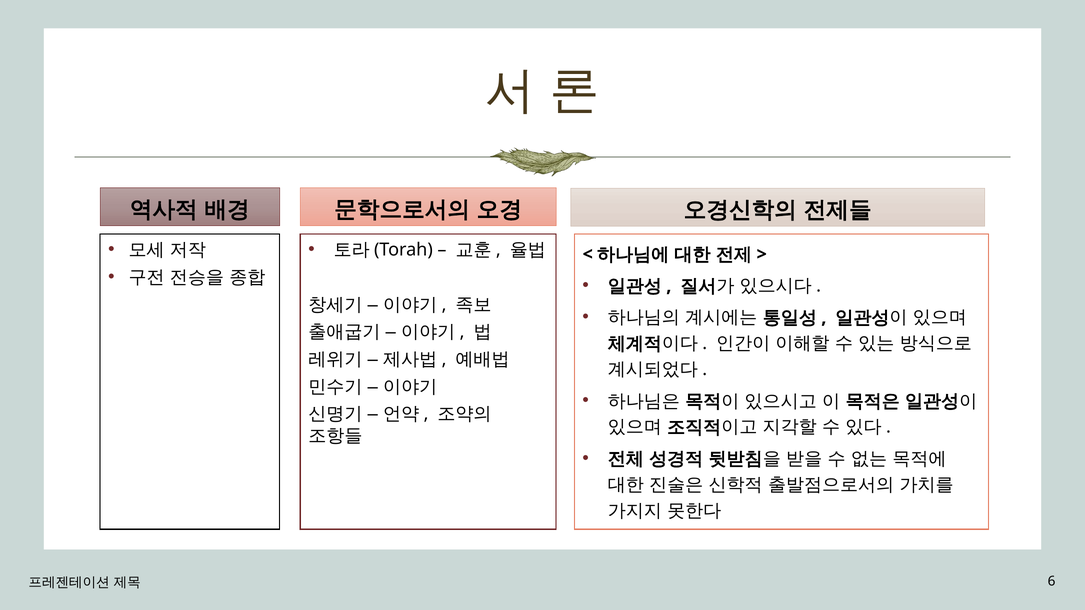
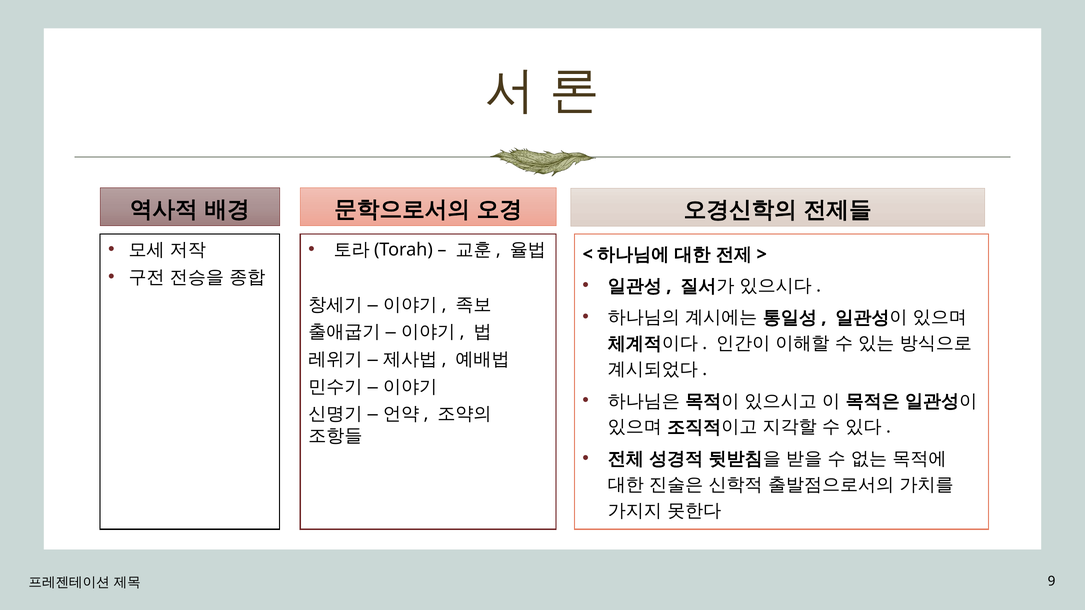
6: 6 -> 9 (1052, 582)
